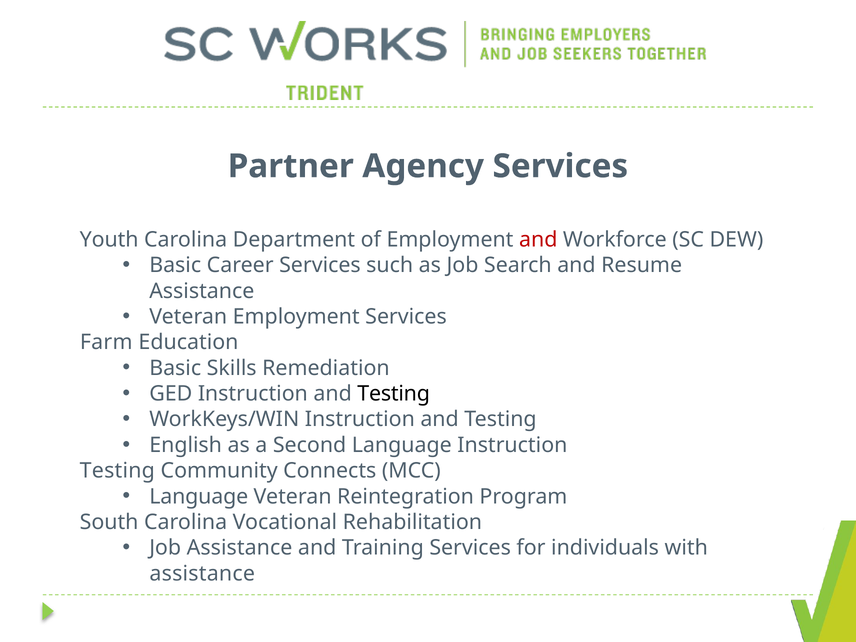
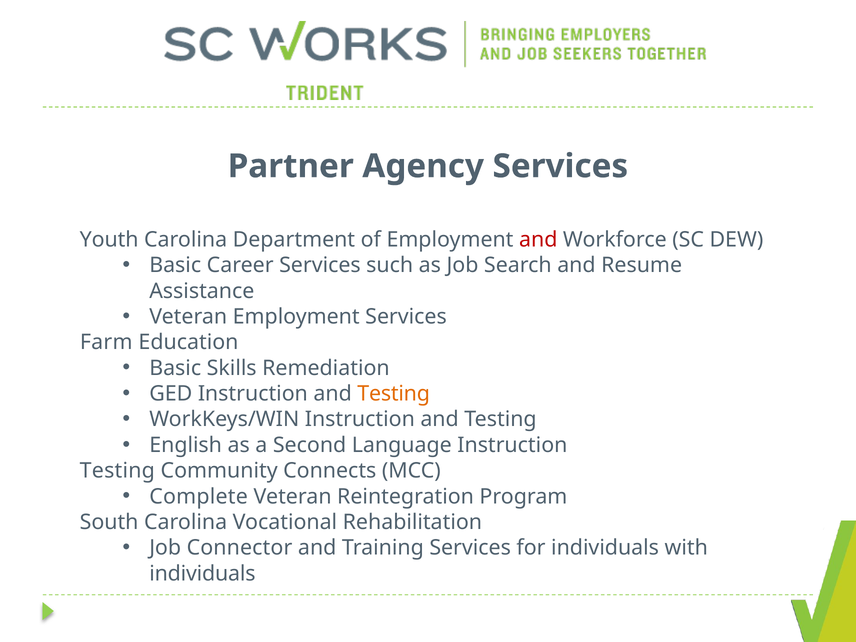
Testing colour: black -> orange (394, 394)
Language: Language -> Complete (199, 496)
Job Assistance: Assistance -> Connector (240, 548)
assistance: assistance -> individuals (202, 574)
